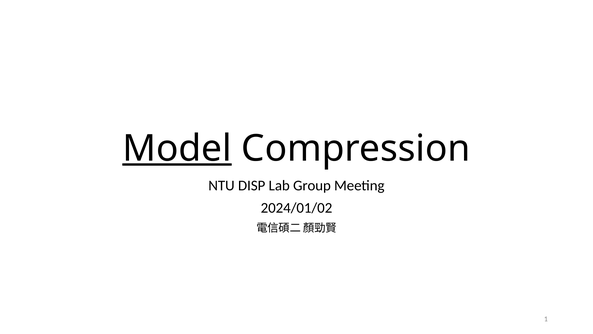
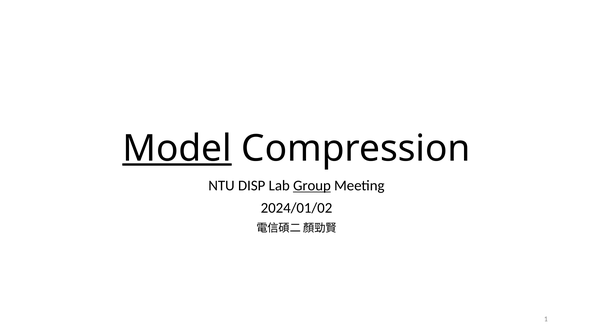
Group underline: none -> present (312, 185)
